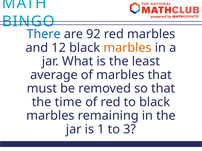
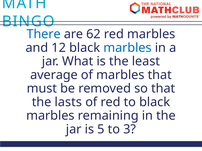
92: 92 -> 62 (93, 34)
marbles colour: orange -> blue (128, 48)
time: time -> lasts (68, 102)
1: 1 -> 5 (101, 130)
